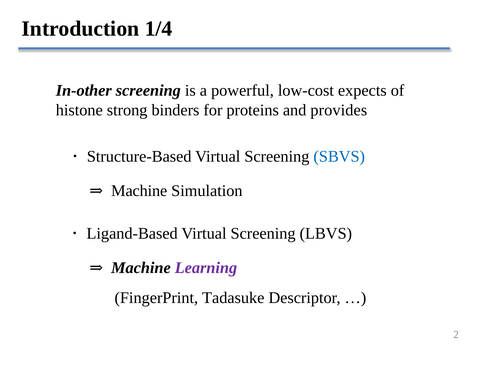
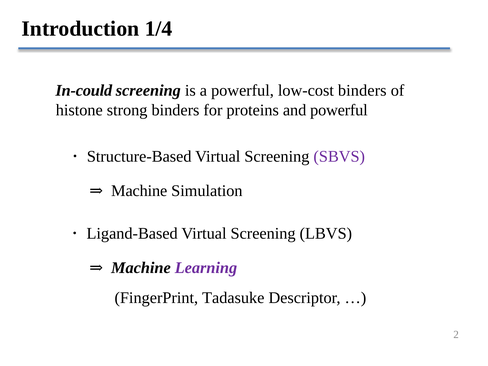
In-other: In-other -> In-could (84, 90)
low-cost expects: expects -> binders (362, 90)
and provides: provides -> powerful (339, 110)
SBVS colour: blue -> purple (339, 156)
